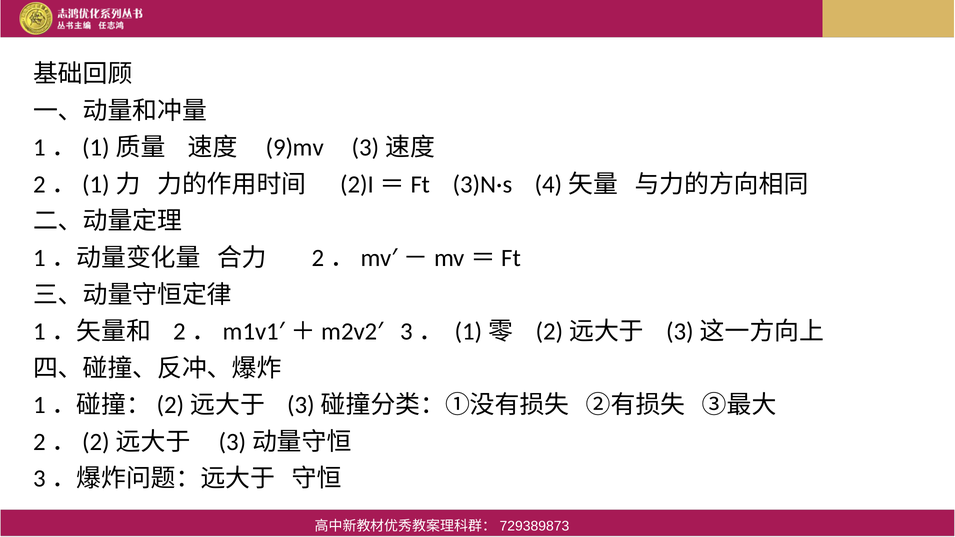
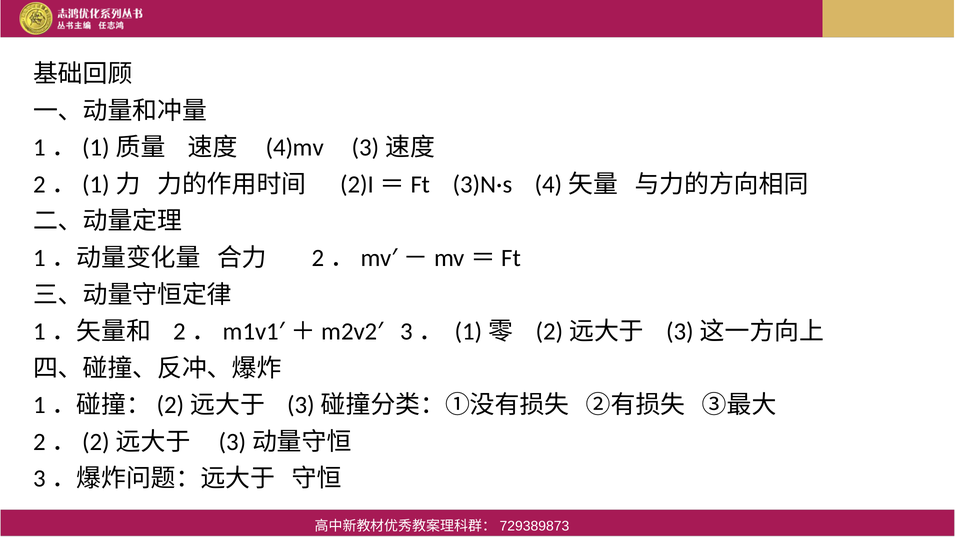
9)mv: 9)mv -> 4)mv (295, 148)
